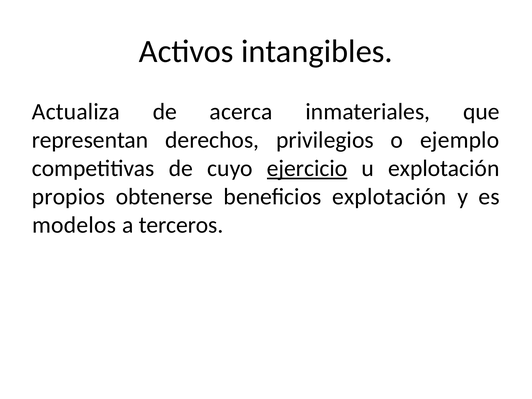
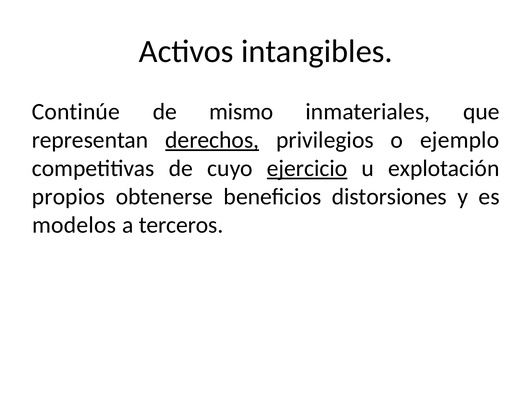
Actualiza: Actualiza -> Continúe (76, 112)
acerca: acerca -> mismo (241, 112)
derechos underline: none -> present (212, 140)
beneficios explotación: explotación -> distorsiones (389, 197)
